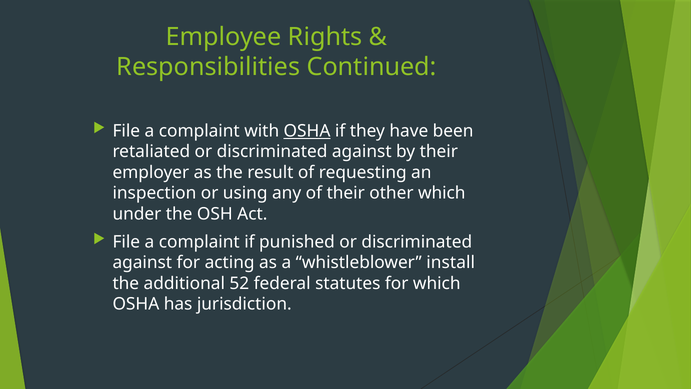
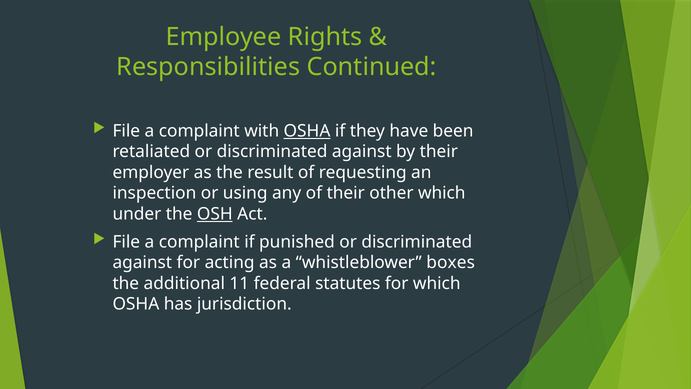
OSH underline: none -> present (215, 214)
install: install -> boxes (451, 262)
52: 52 -> 11 (239, 283)
